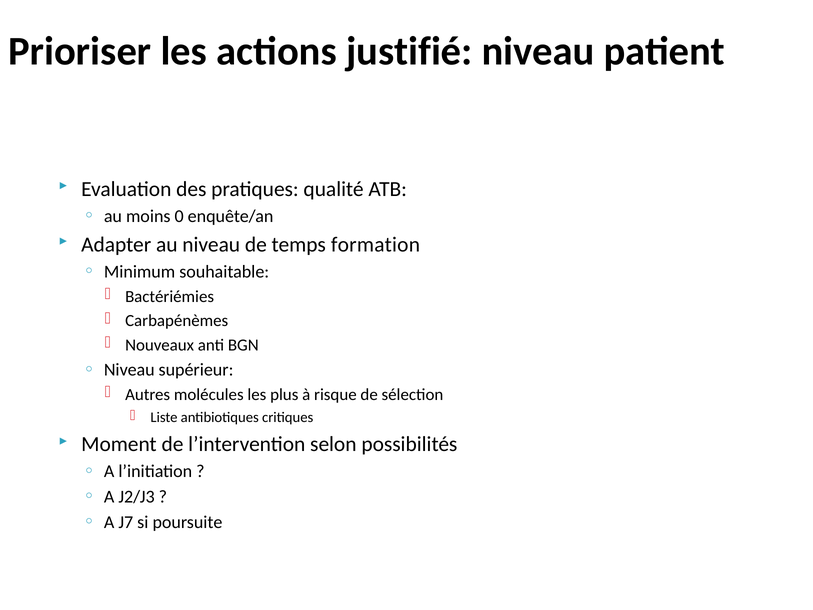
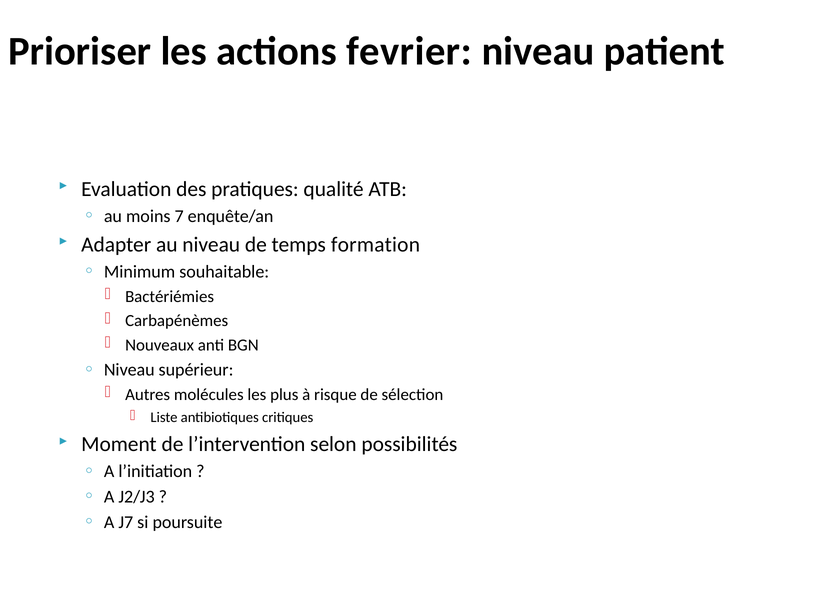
justifié: justifié -> fevrier (409, 51)
0: 0 -> 7 (179, 216)
